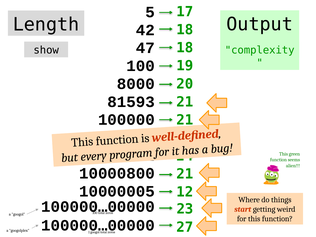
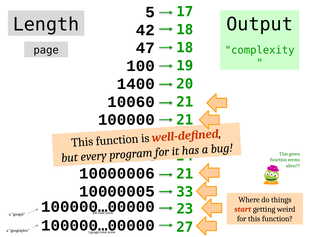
show: show -> page (46, 50)
8000: 8000 -> 1400 (136, 84)
81593: 81593 -> 10060 (131, 102)
10000800: 10000800 -> 10000006 (117, 174)
12: 12 -> 33 (185, 192)
